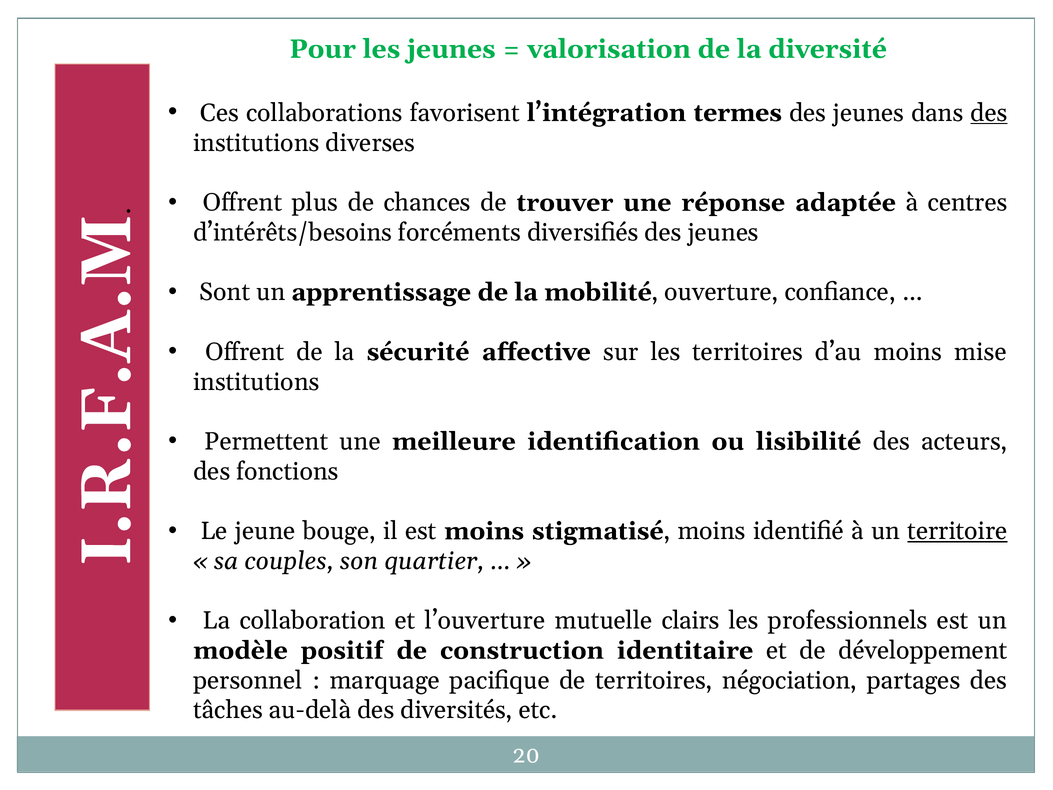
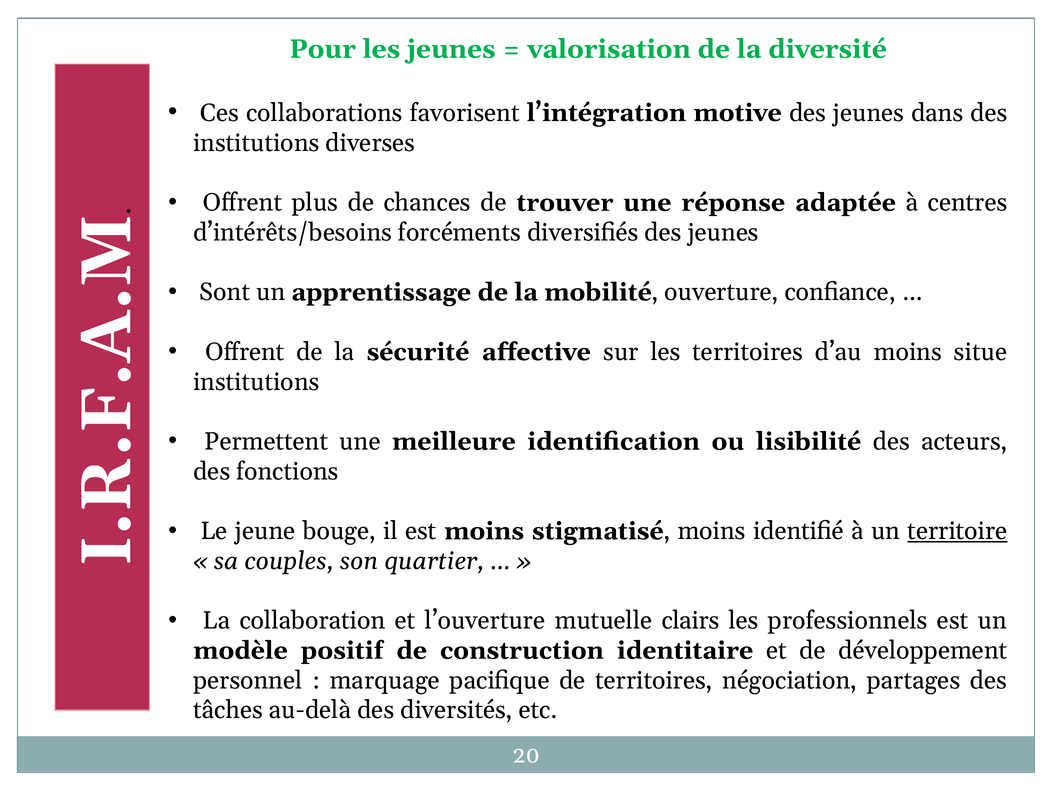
termes: termes -> motive (738, 113)
des underline: present -> none (989, 113)
mise: mise -> situe (980, 352)
